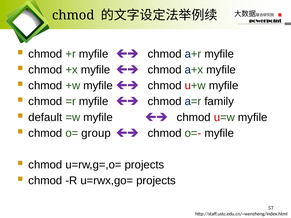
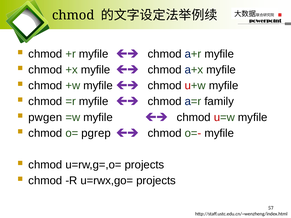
default: default -> pwgen (45, 117)
group: group -> pgrep (96, 133)
